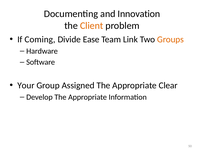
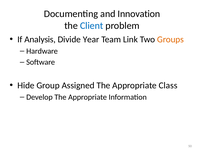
Client colour: orange -> blue (92, 26)
Coming: Coming -> Analysis (40, 39)
Ease: Ease -> Year (91, 39)
Your: Your -> Hide (26, 85)
Clear: Clear -> Class (168, 85)
